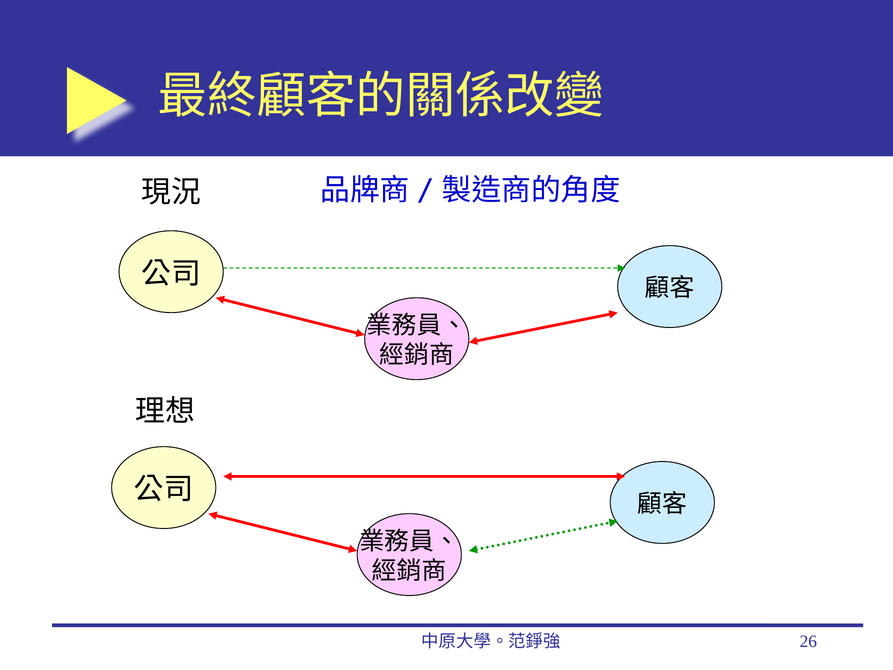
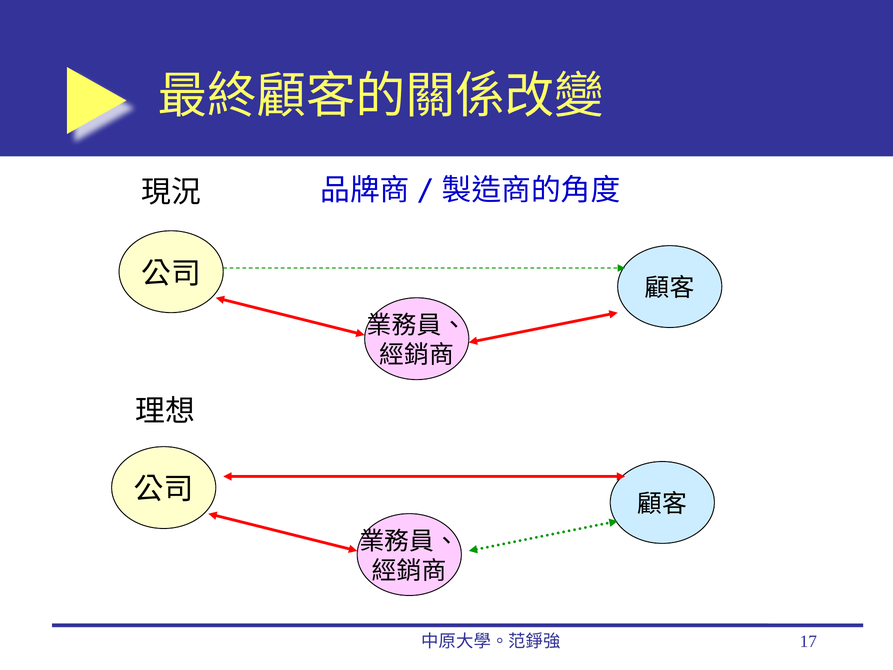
26: 26 -> 17 (808, 641)
